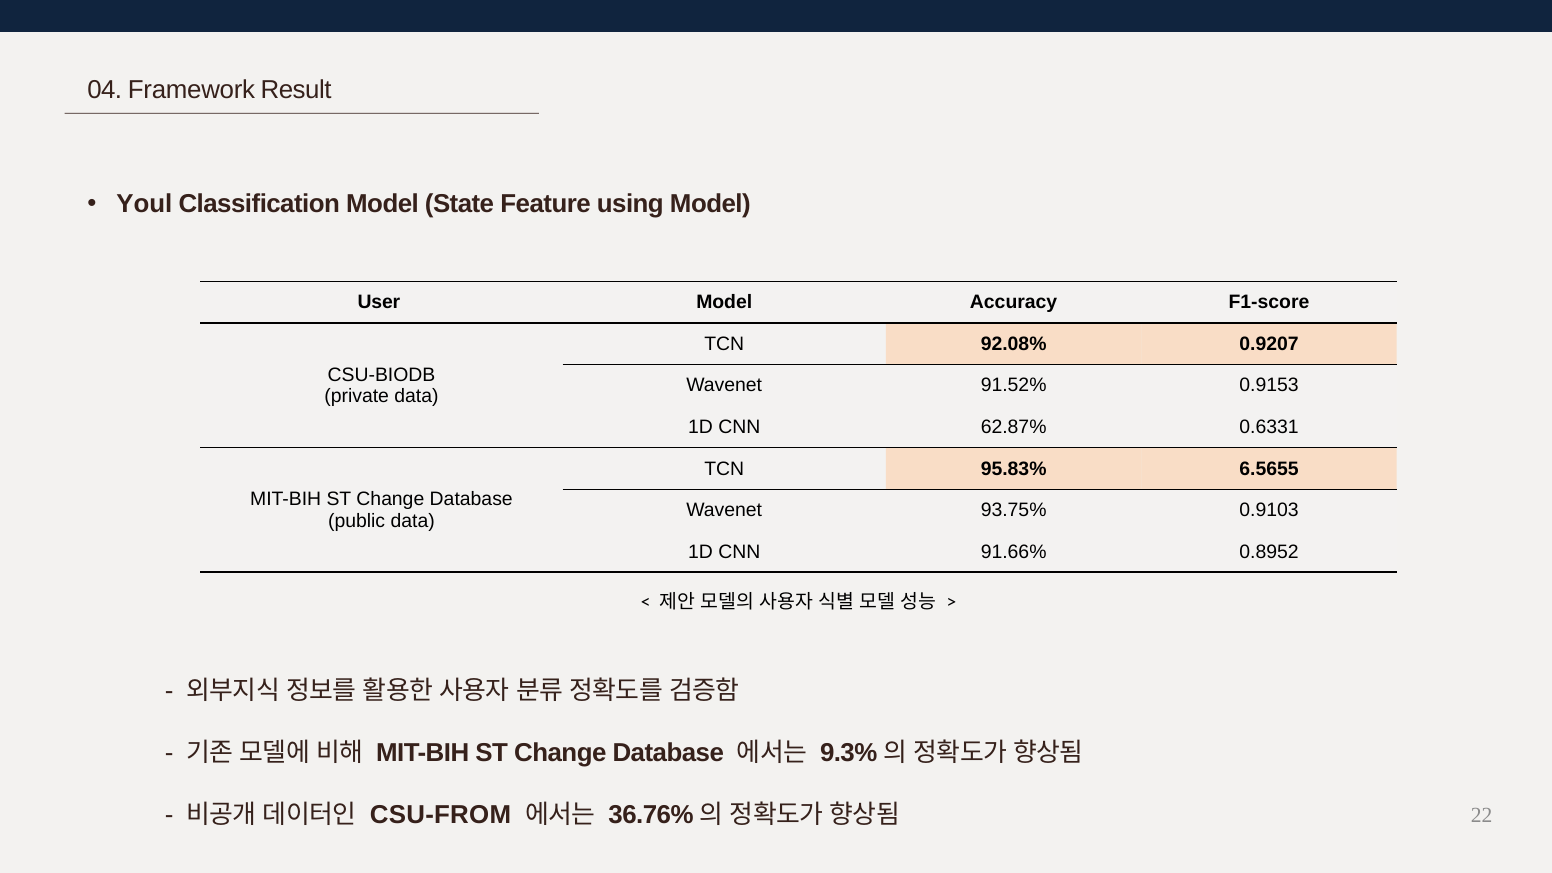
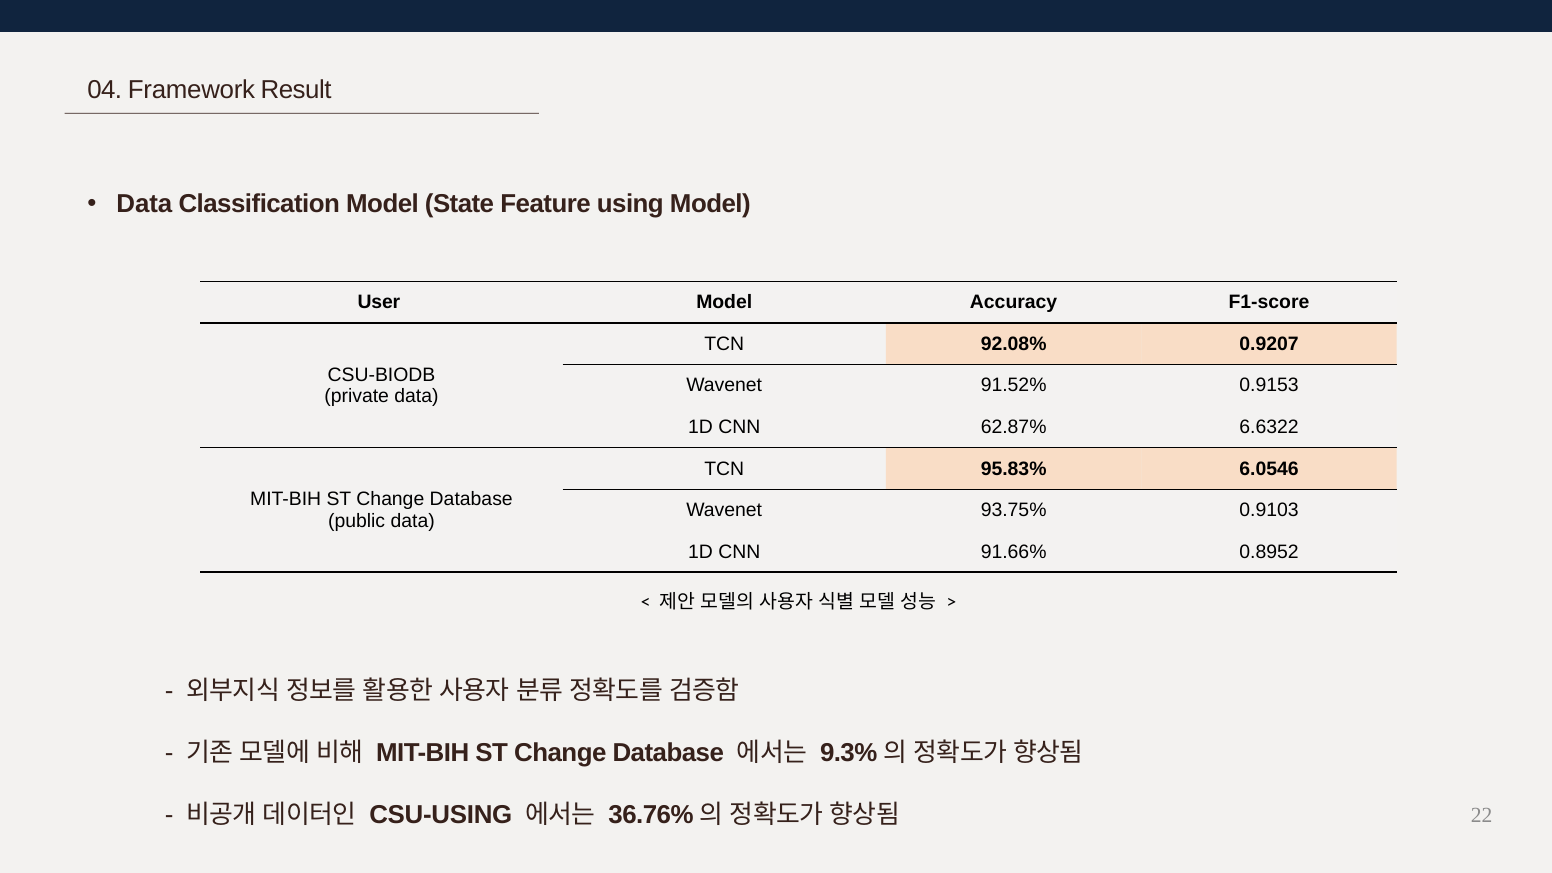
Youl: Youl -> Data (144, 204)
0.6331: 0.6331 -> 6.6322 (1269, 427)
6.5655: 6.5655 -> 6.0546 (1269, 469)
CSU-FROM: CSU-FROM -> CSU-USING (441, 815)
